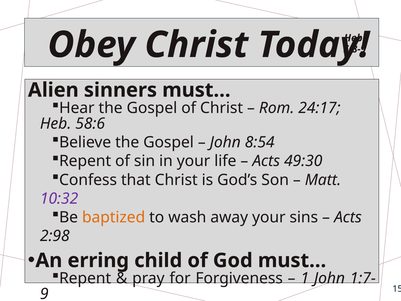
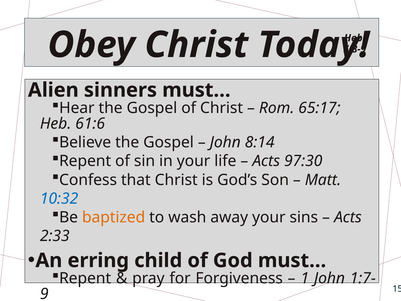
24:17: 24:17 -> 65:17 (319, 108)
58:6: 58:6 -> 61:6 (90, 124)
8:54: 8:54 -> 8:14 (260, 142)
49:30: 49:30 -> 97:30 (303, 161)
10:32 colour: purple -> blue (59, 198)
2:98: 2:98 -> 2:33 (55, 236)
